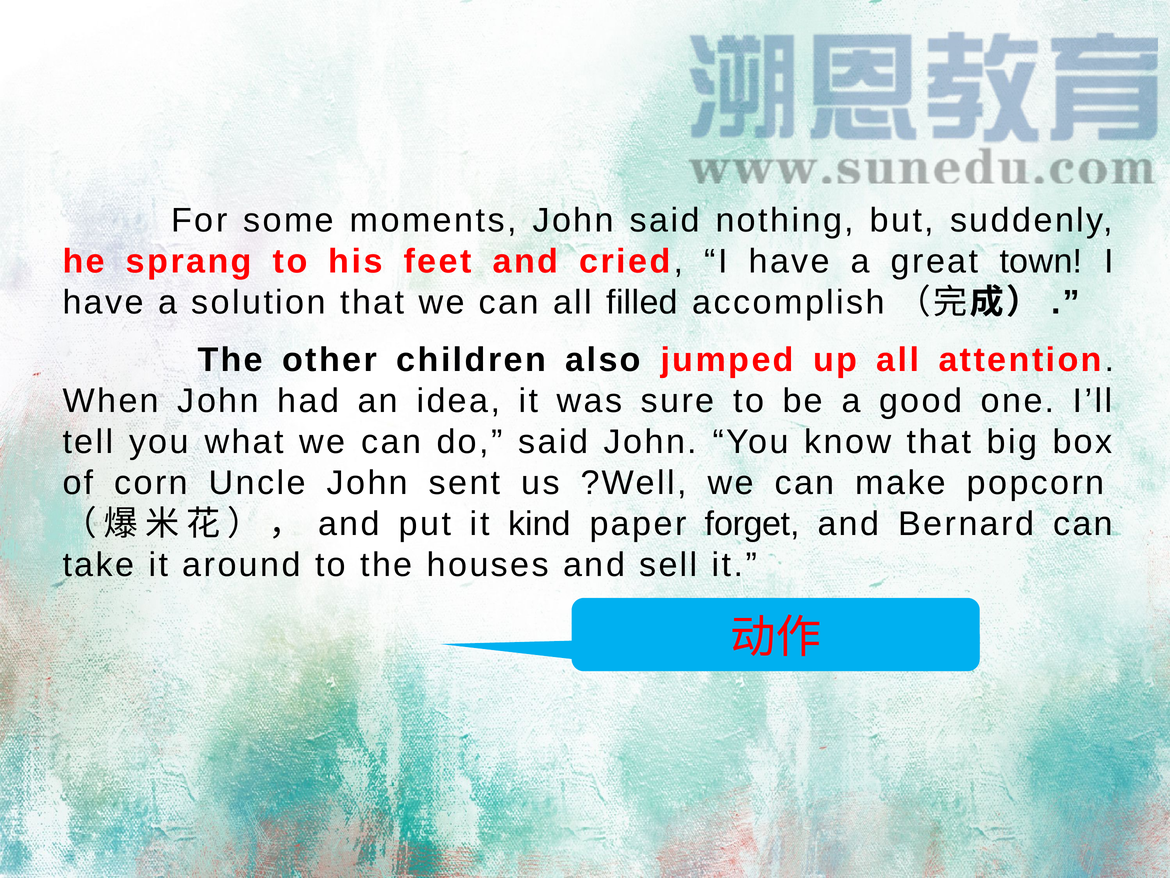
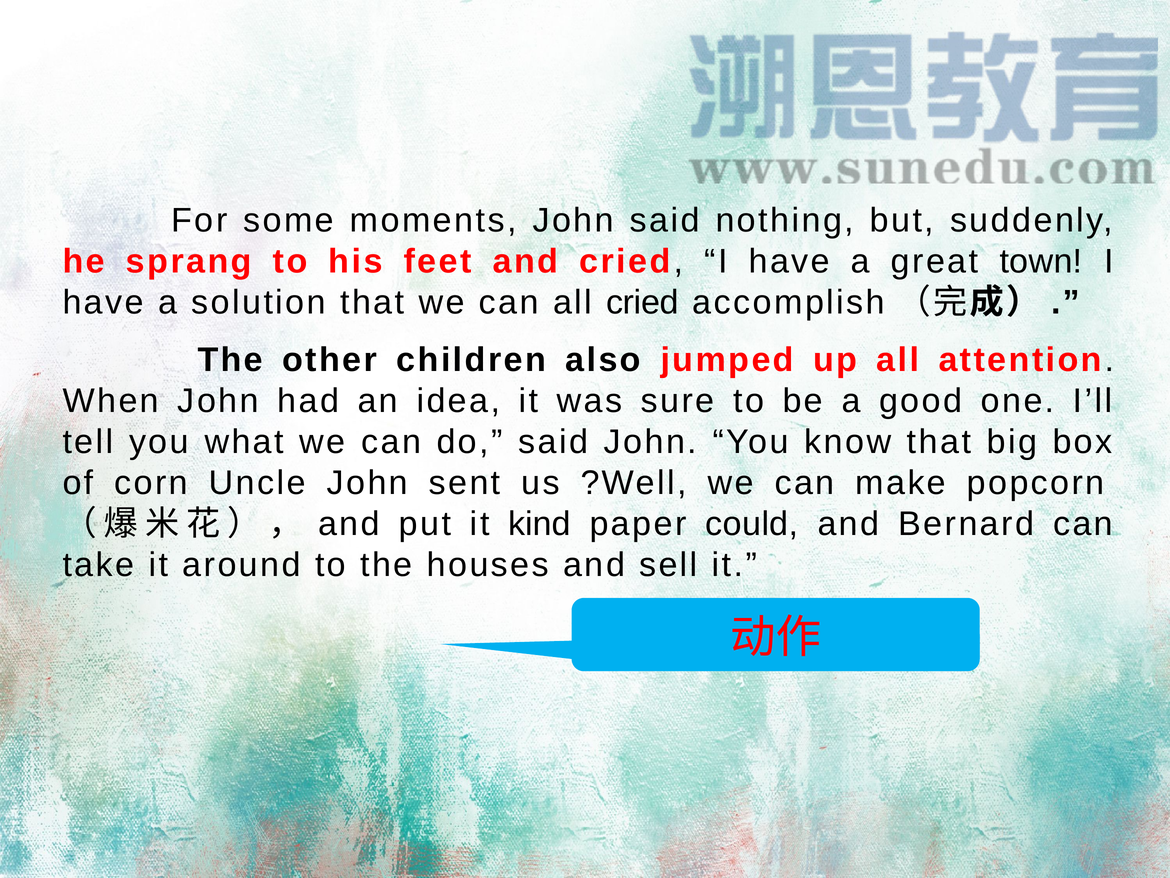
all filled: filled -> cried (642, 302)
forget: forget -> could (752, 523)
